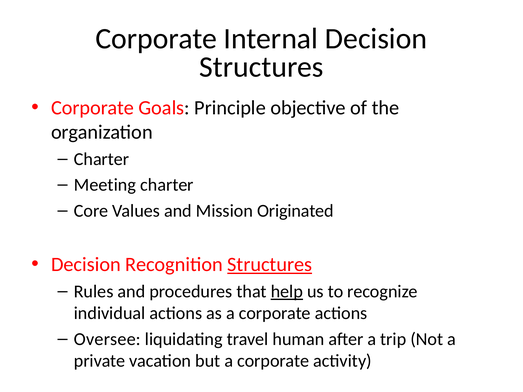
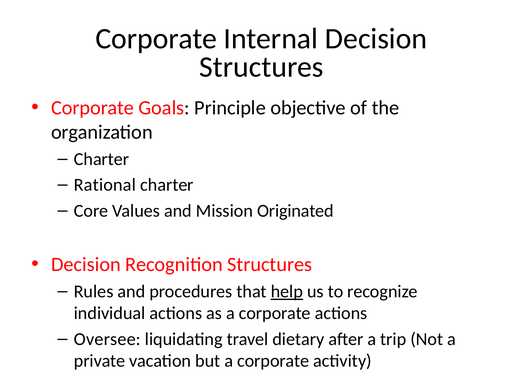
Meeting: Meeting -> Rational (105, 185)
Structures underline: present -> none (270, 265)
human: human -> dietary (298, 339)
